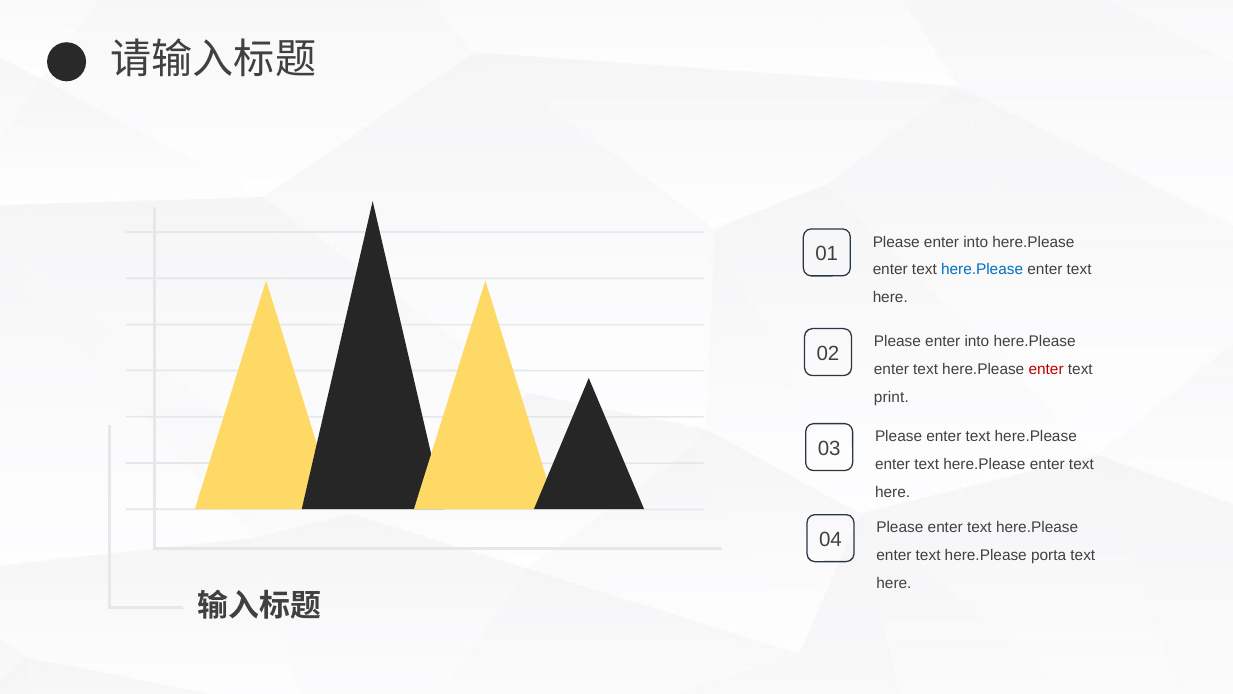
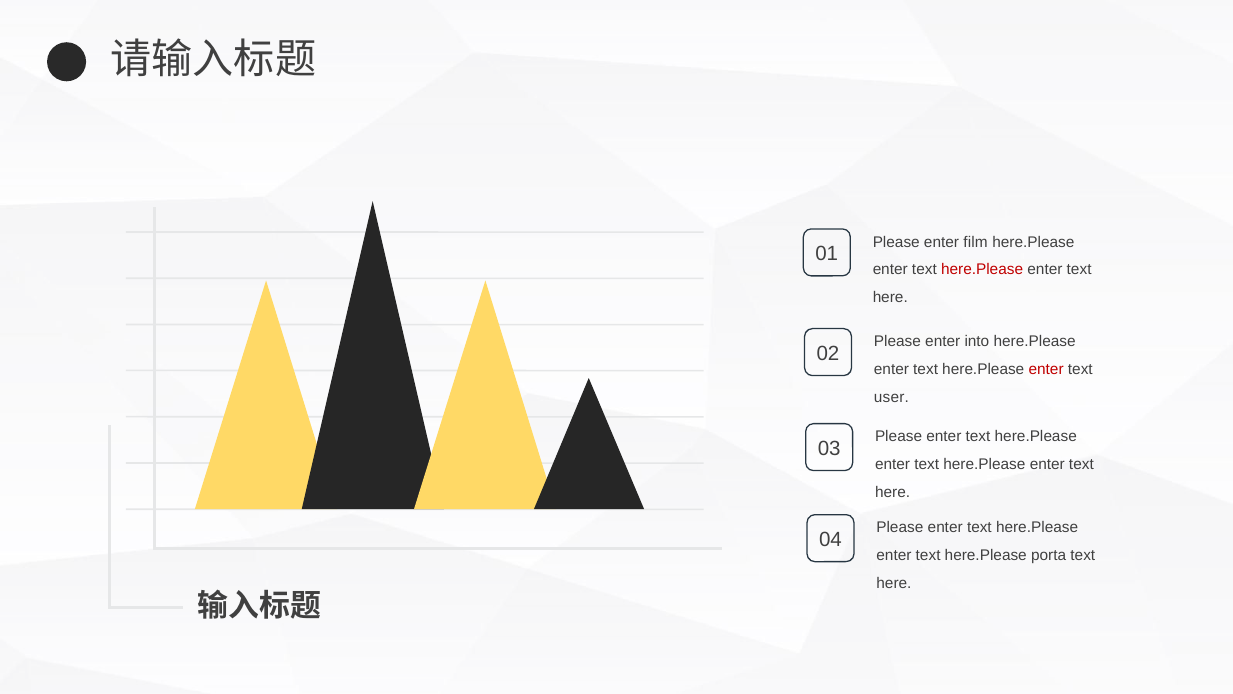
into: into -> film (976, 242)
here.Please colour: blue -> red (982, 270)
print: print -> user (891, 397)
